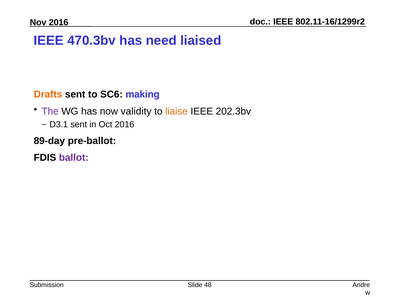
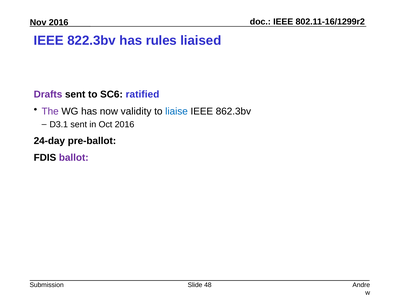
470.3bv: 470.3bv -> 822.3bv (92, 41)
need: need -> rules (161, 41)
Drafts colour: orange -> purple (48, 94)
making: making -> ratified (142, 94)
liaise colour: orange -> blue (177, 111)
202.3bv: 202.3bv -> 862.3bv (233, 111)
89-day: 89-day -> 24-day (49, 141)
